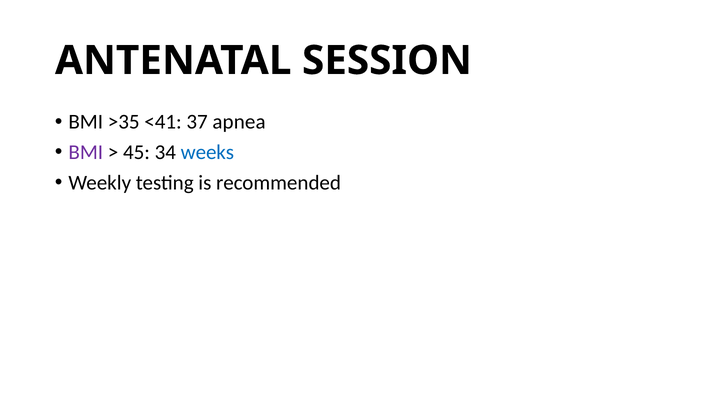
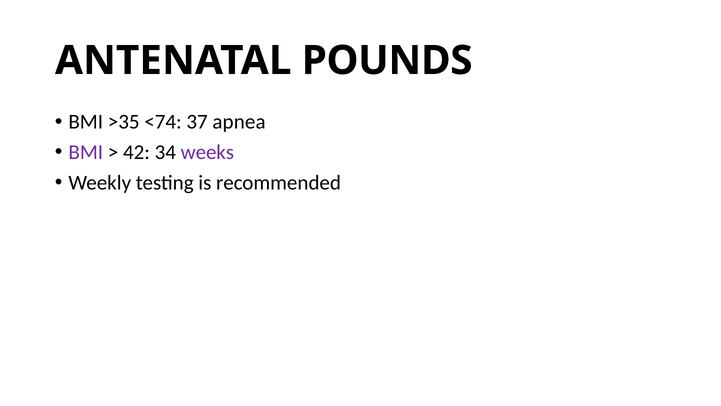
SESSION: SESSION -> POUNDS (387, 61)
<41: <41 -> <74 (163, 122)
45: 45 -> 42 (136, 152)
weeks colour: blue -> purple (207, 152)
